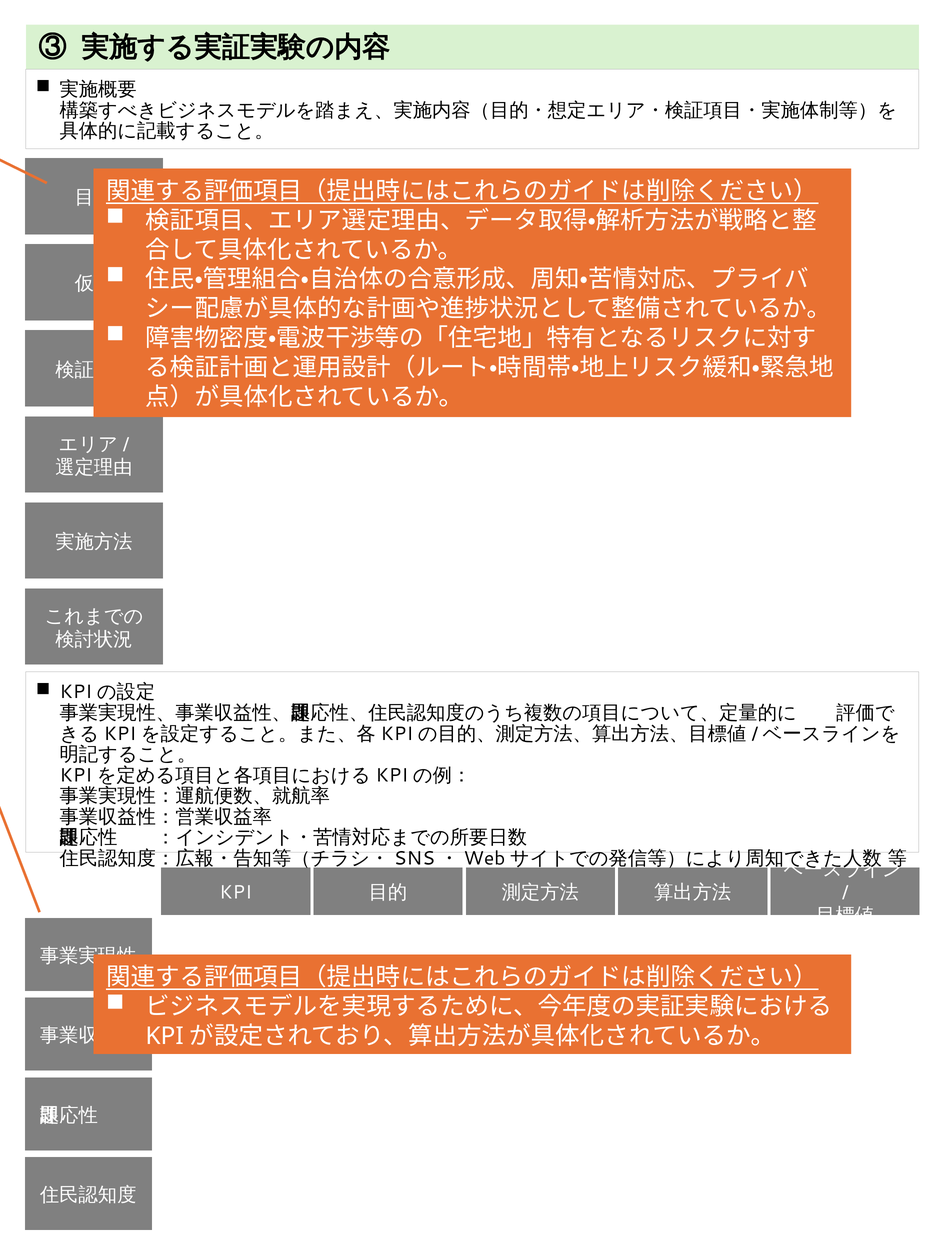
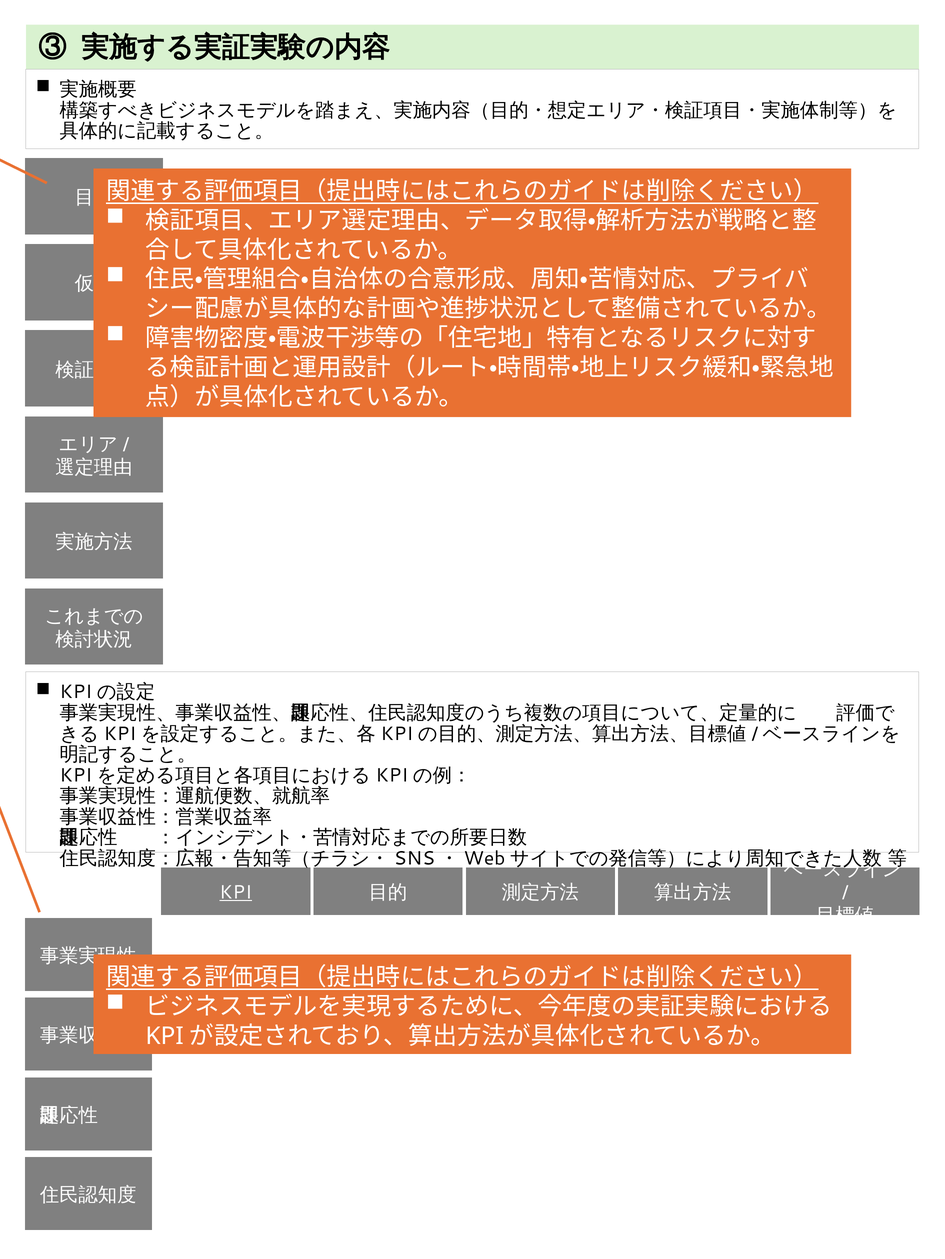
KPI underline: none -> present (236, 893)
